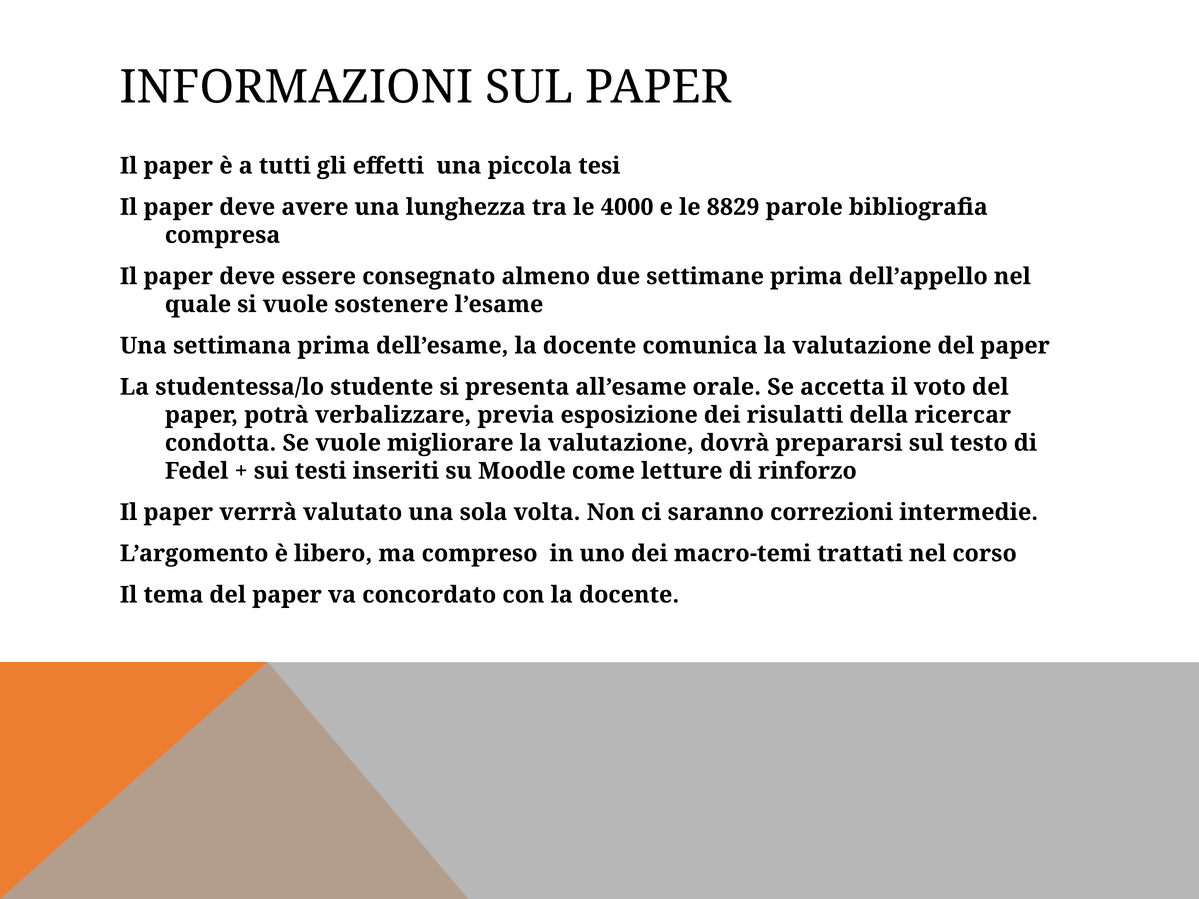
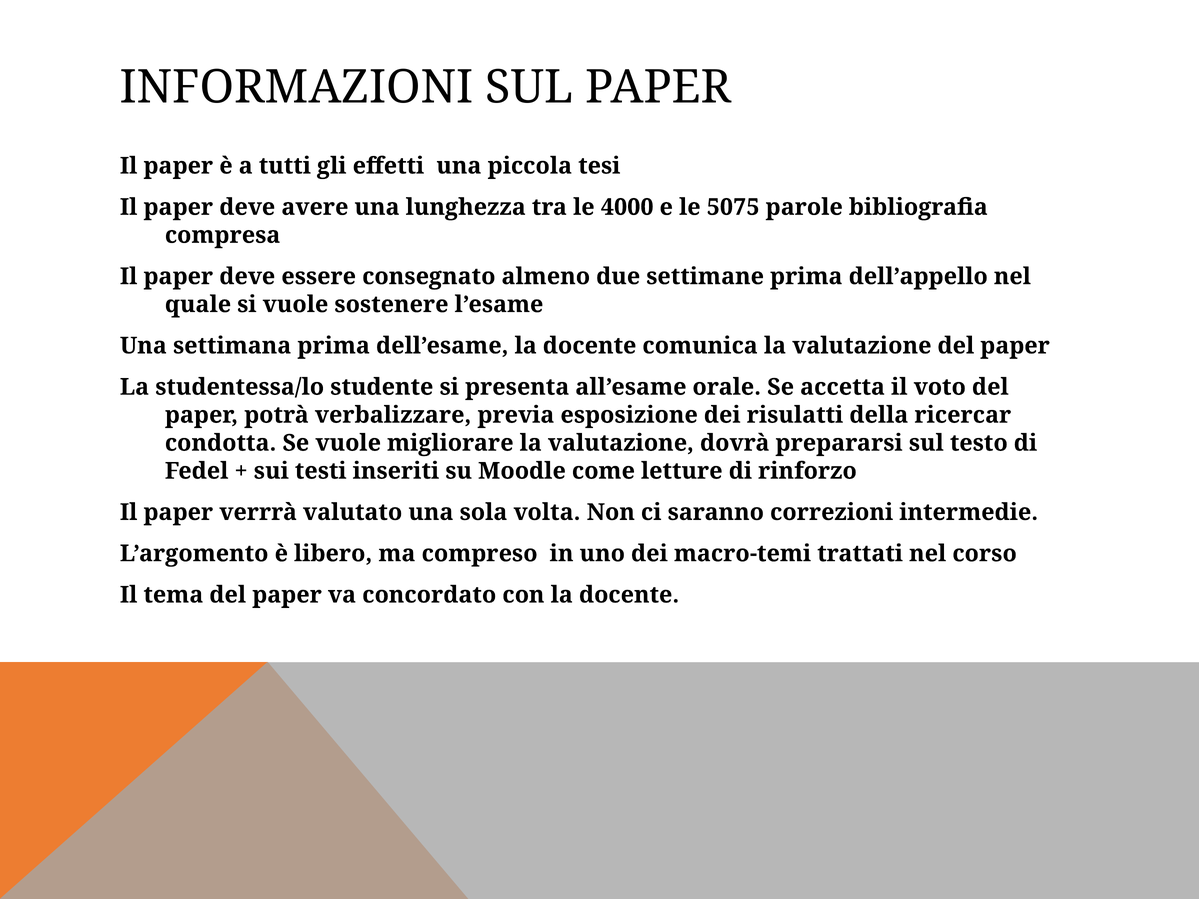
8829: 8829 -> 5075 (733, 207)
